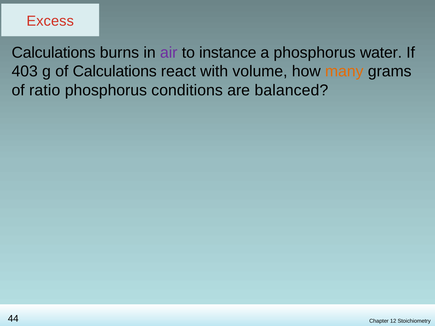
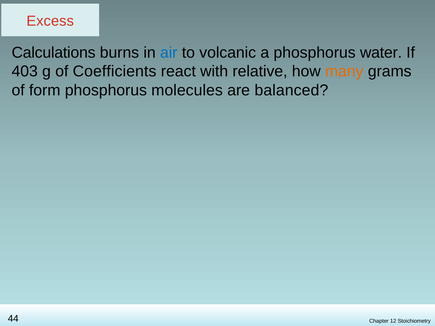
air colour: purple -> blue (169, 53)
instance: instance -> volcanic (228, 53)
of Calculations: Calculations -> Coefficients (115, 71)
volume: volume -> relative (260, 71)
ratio: ratio -> form (45, 90)
conditions: conditions -> molecules (187, 90)
